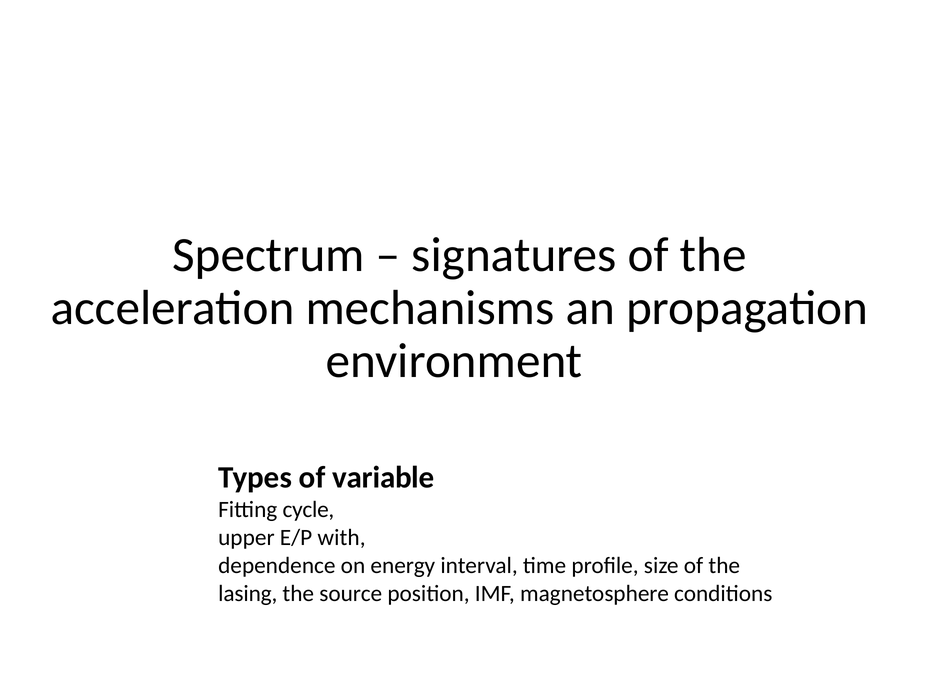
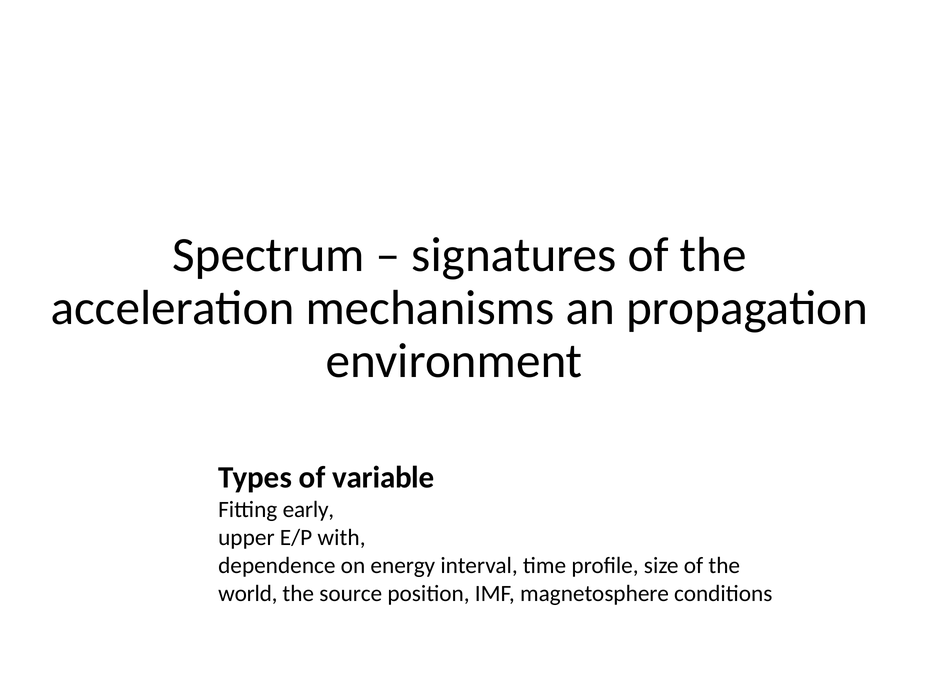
cycle: cycle -> early (308, 510)
lasing: lasing -> world (248, 594)
